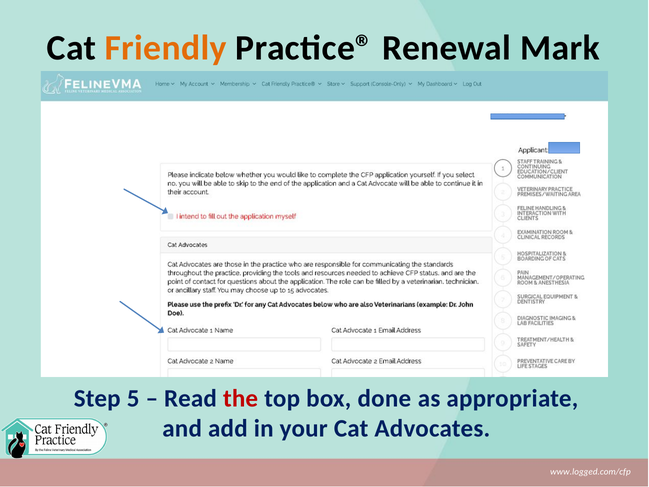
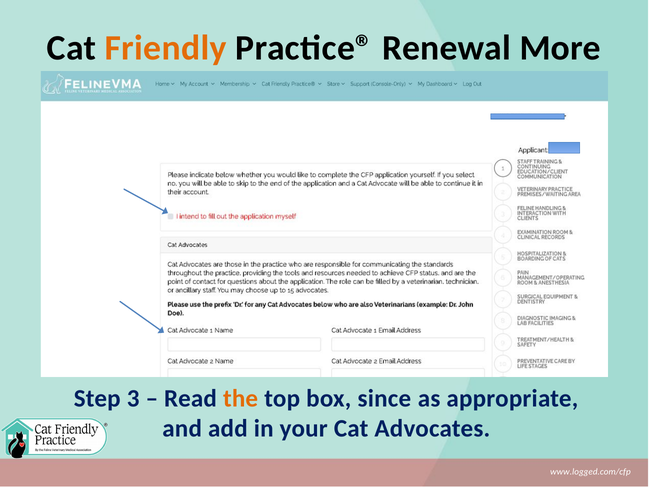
Mark: Mark -> More (560, 48)
5: 5 -> 3 (133, 398)
the colour: red -> orange (241, 398)
done: done -> since (384, 398)
